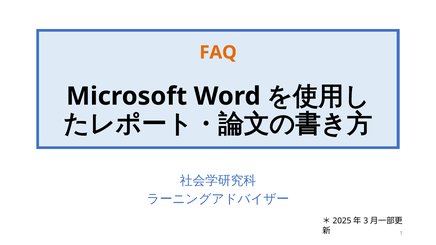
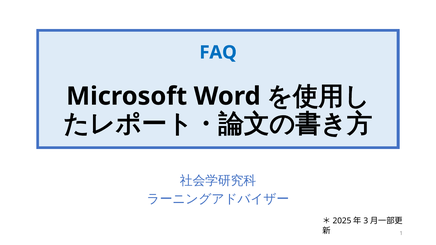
FAQ colour: orange -> blue (218, 52)
